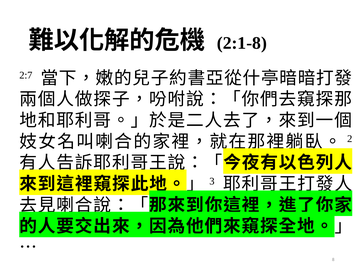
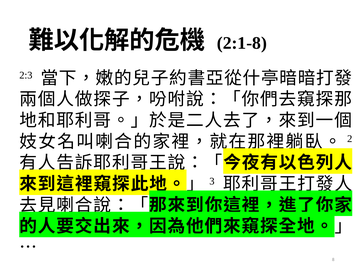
2:7: 2:7 -> 2:3 (26, 75)
